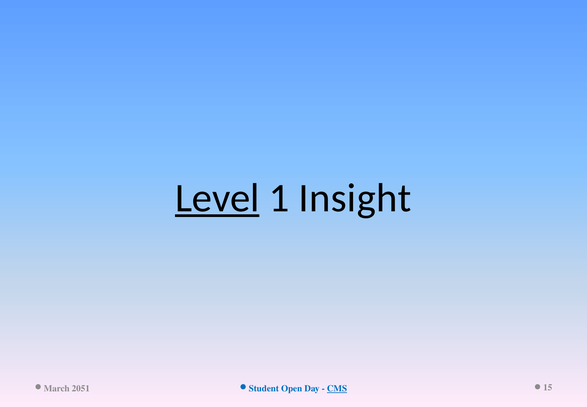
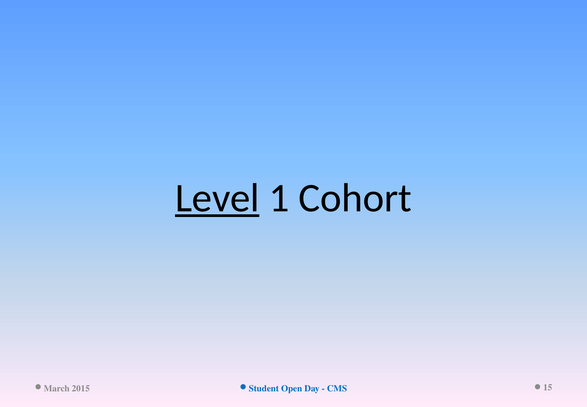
Insight: Insight -> Cohort (355, 198)
2051: 2051 -> 2015 (81, 388)
CMS underline: present -> none (337, 388)
